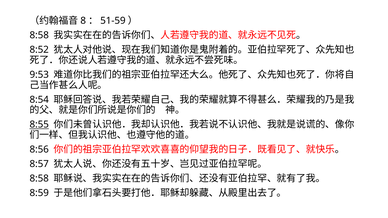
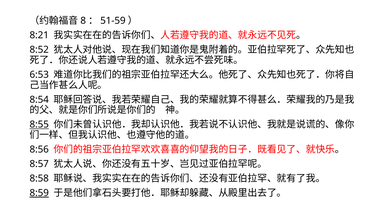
8:58: 8:58 -> 8:21 (39, 35)
9:53: 9:53 -> 6:53 (39, 75)
8:59 underline: none -> present (39, 193)
